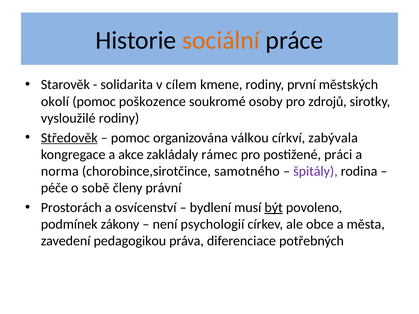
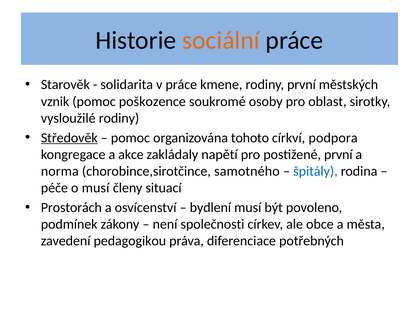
v cílem: cílem -> práce (181, 85)
okolí: okolí -> vznik (55, 102)
zdrojů: zdrojů -> oblast (327, 102)
válkou: válkou -> tohoto (250, 138)
zabývala: zabývala -> podpora (333, 138)
rámec: rámec -> napětí (220, 155)
postižené práci: práci -> první (338, 155)
špitály colour: purple -> blue (315, 171)
o sobě: sobě -> musí (96, 188)
právní: právní -> situací (164, 188)
být underline: present -> none (274, 208)
psychologií: psychologií -> společnosti (213, 224)
